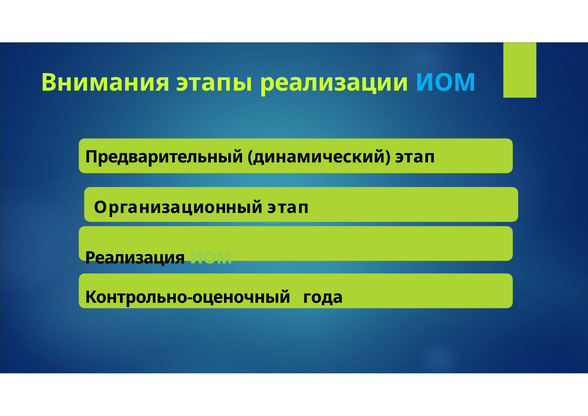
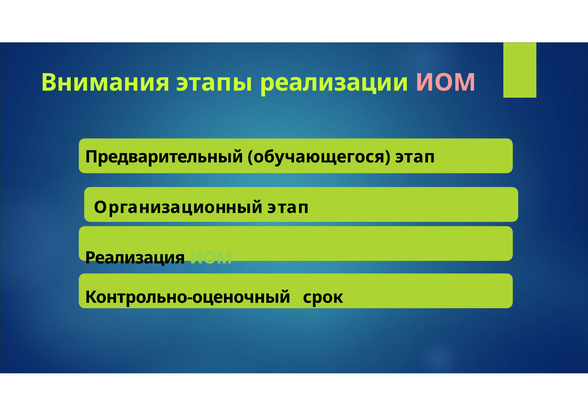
ИОМ colour: light blue -> pink (446, 83)
динамический: динамический -> обучающегося (319, 157)
года: года -> срок (323, 297)
